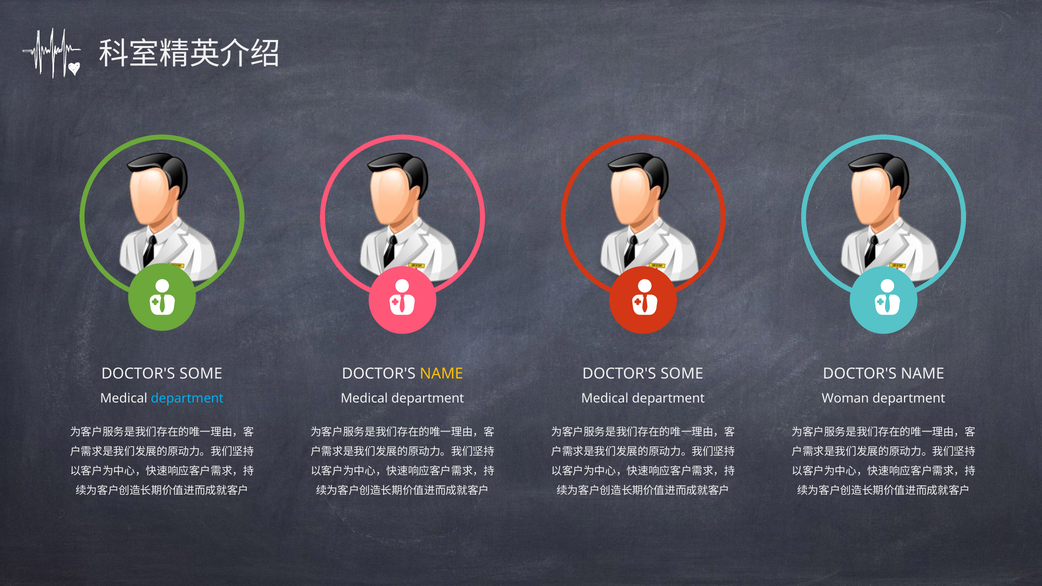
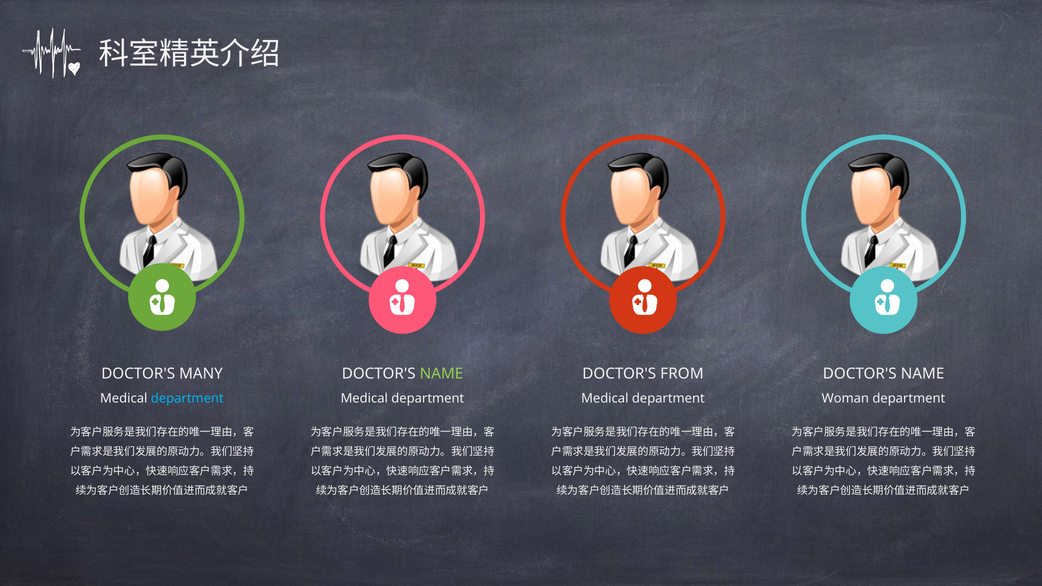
SOME: SOME -> MANY (201, 374)
NAME colour: yellow -> light green (441, 374)
SOME: SOME -> FROM (682, 374)
